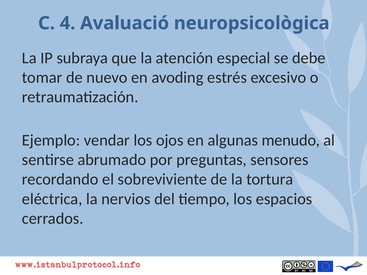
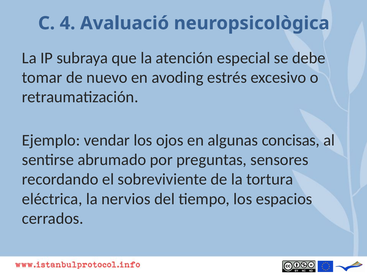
menudo: menudo -> concisas (291, 140)
